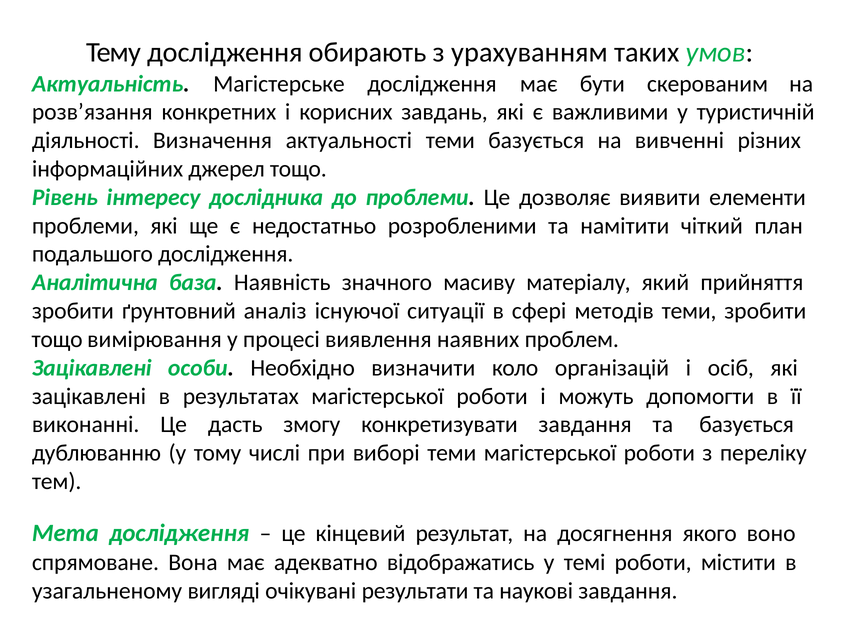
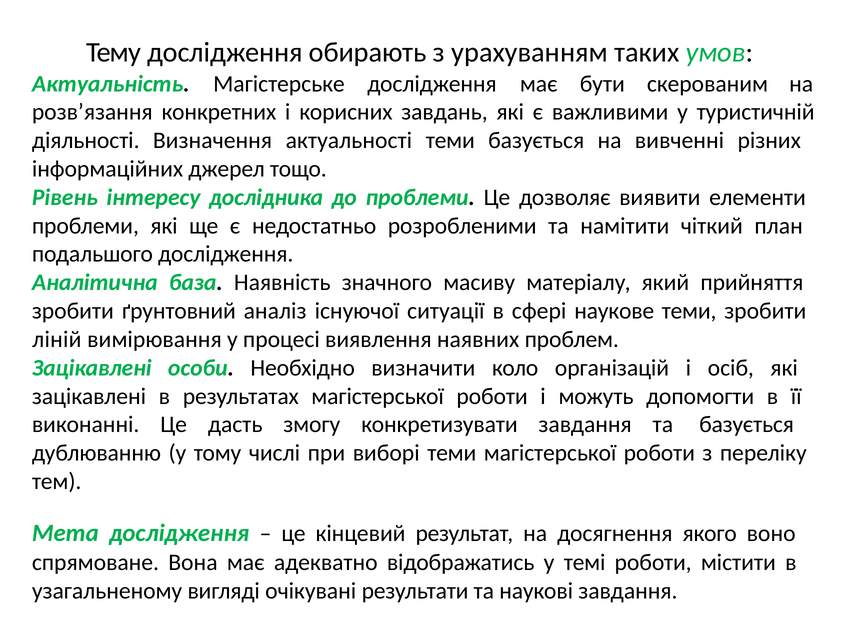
методів: методів -> наукове (614, 311)
тощо: тощо -> ліній (57, 339)
